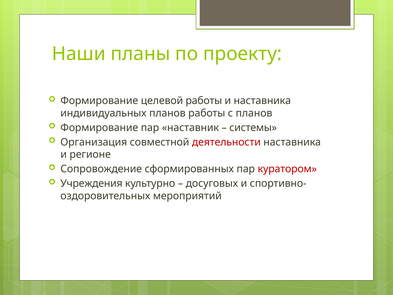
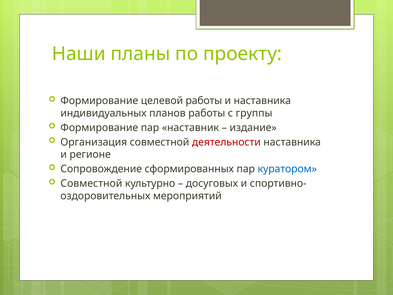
с планов: планов -> группы (254, 113)
системы: системы -> издание (253, 127)
куратором colour: red -> blue (287, 169)
Учреждения: Учреждения -> Совместной (91, 183)
